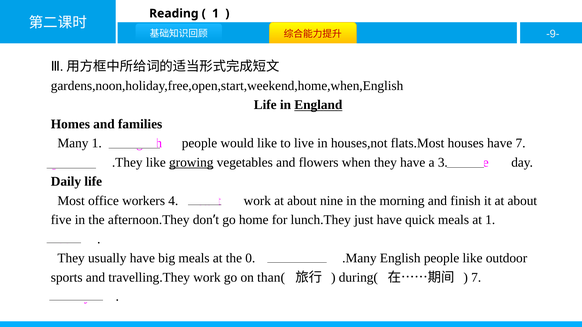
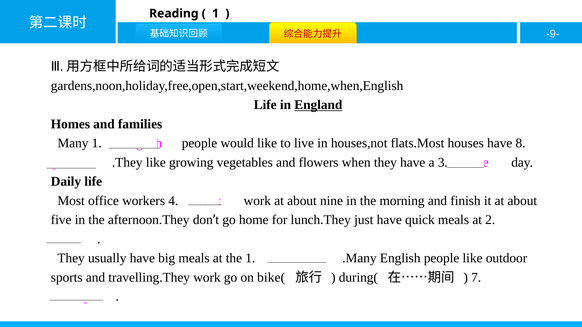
have 7: 7 -> 8 (521, 143)
growing underline: present -> none (191, 163)
at 1: 1 -> 2 (490, 220)
the 0: 0 -> 1 (250, 259)
than(: than( -> bike( (271, 278)
